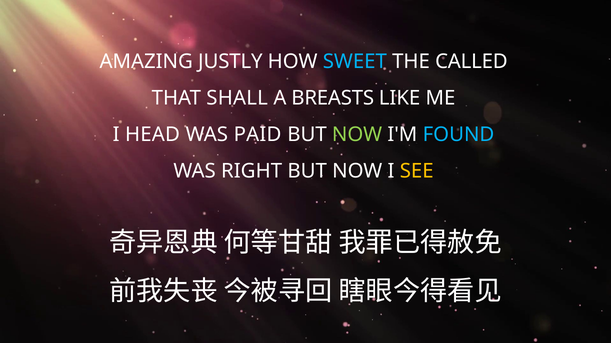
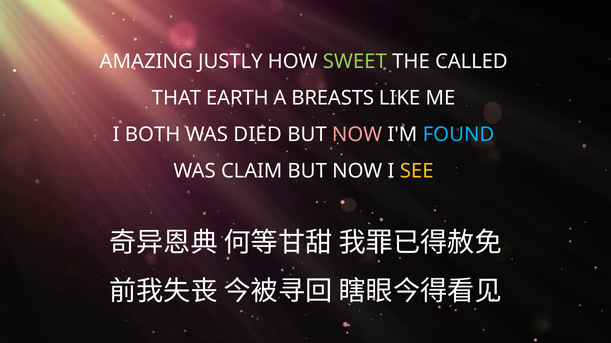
SWEET colour: light blue -> light green (355, 61)
SHALL: SHALL -> EARTH (237, 98)
HEAD: HEAD -> BOTH (153, 135)
PAID: PAID -> DIED (258, 135)
NOW colour: light green -> pink (357, 135)
RIGHT: RIGHT -> CLAIM (252, 171)
